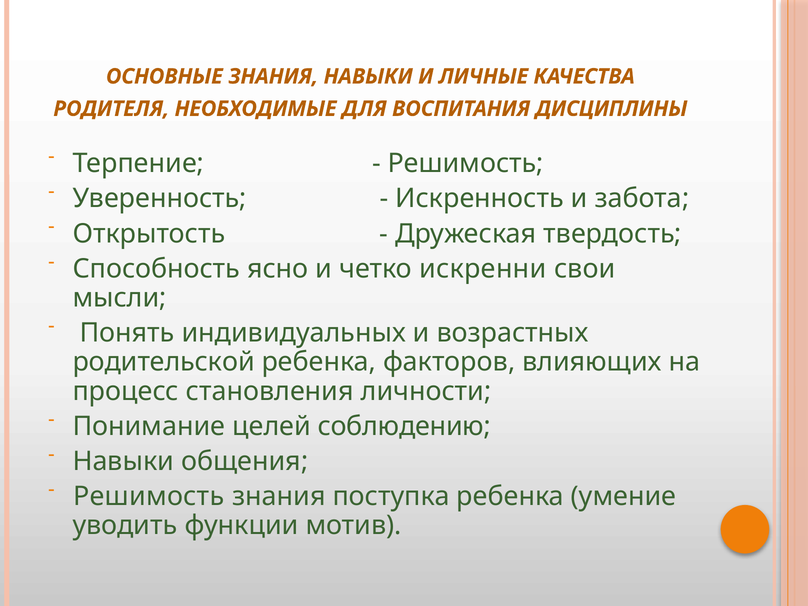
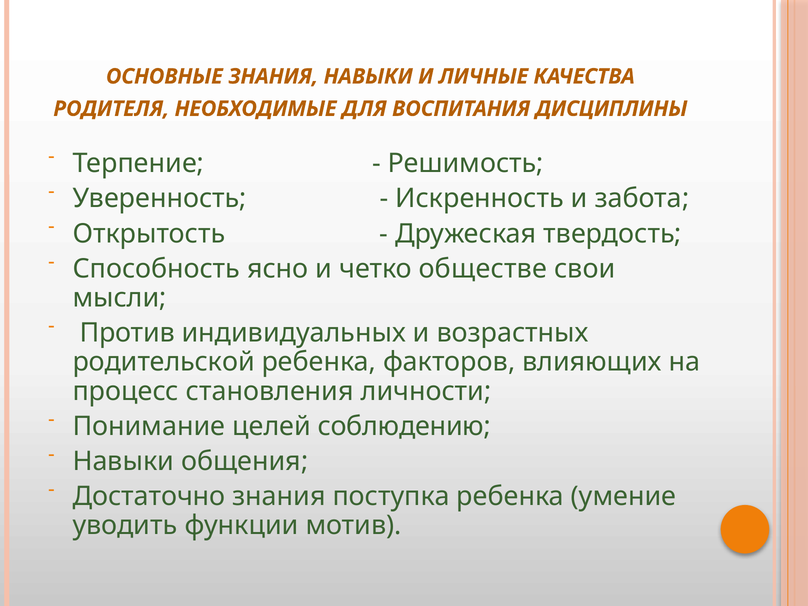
искренни: искренни -> обществе (483, 269)
Понять: Понять -> Против (127, 333)
Решимость: Решимость -> Достаточно (149, 496)
